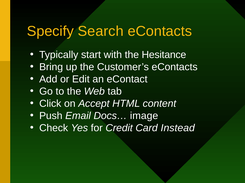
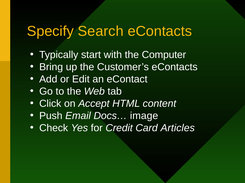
Hesitance: Hesitance -> Computer (164, 55)
Instead: Instead -> Articles (178, 129)
